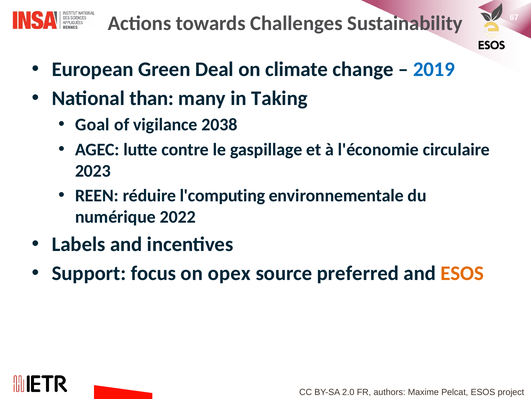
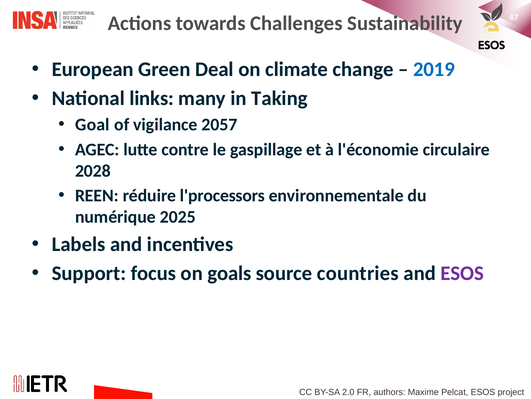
than: than -> links (152, 98)
2038: 2038 -> 2057 (219, 125)
2023: 2023 -> 2028 (93, 171)
l'computing: l'computing -> l'processors (222, 195)
2022: 2022 -> 2025 (178, 217)
opex: opex -> goals (229, 273)
preferred: preferred -> countries (358, 273)
ESOS colour: orange -> purple (462, 273)
